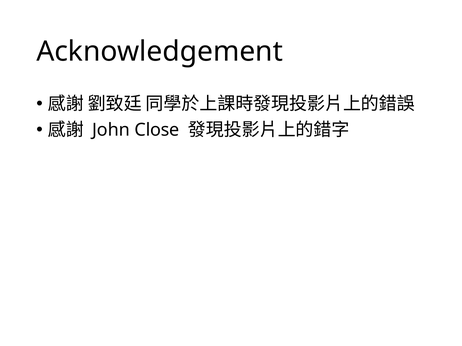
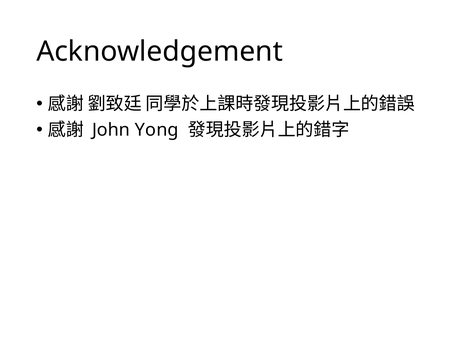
Close: Close -> Yong (157, 130)
